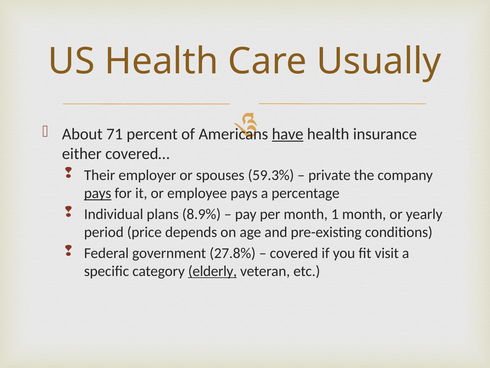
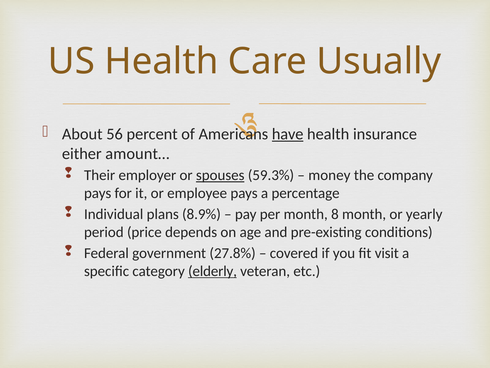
71: 71 -> 56 (115, 134)
covered…: covered… -> amount… (137, 153)
spouses underline: none -> present (220, 175)
private: private -> money (329, 175)
pays underline: present -> none (98, 193)
1: 1 -> 8 (335, 214)
